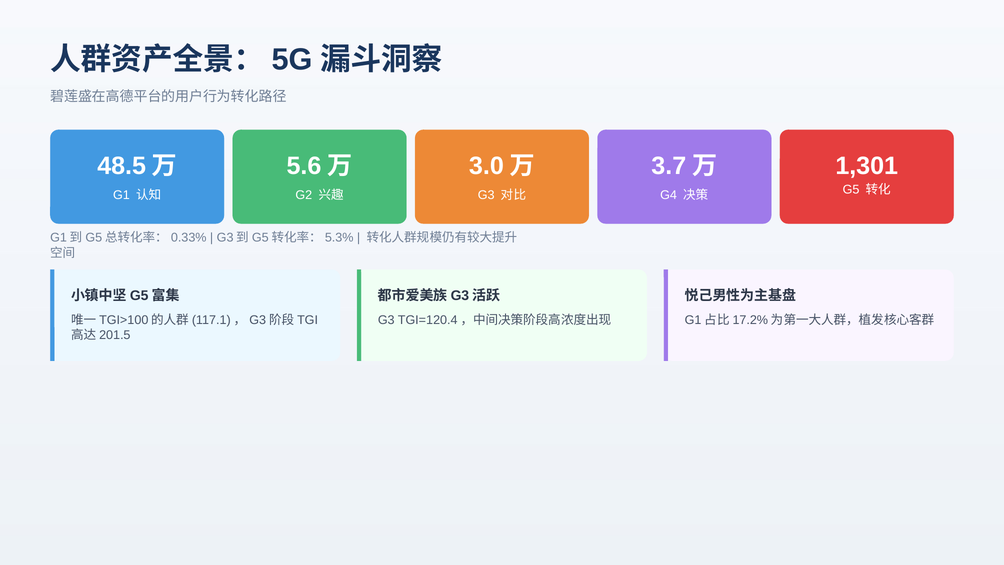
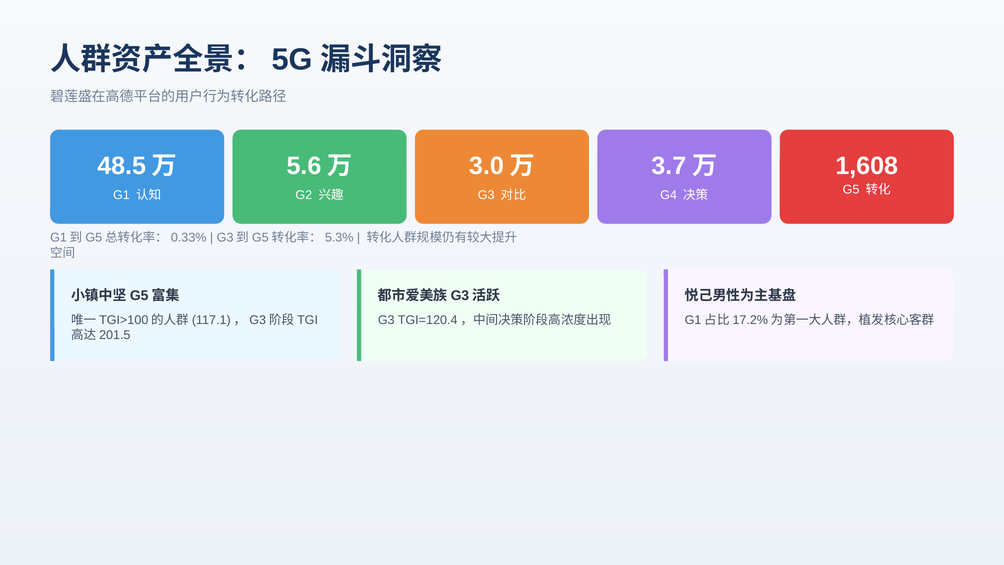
1,301: 1,301 -> 1,608 (867, 166)
